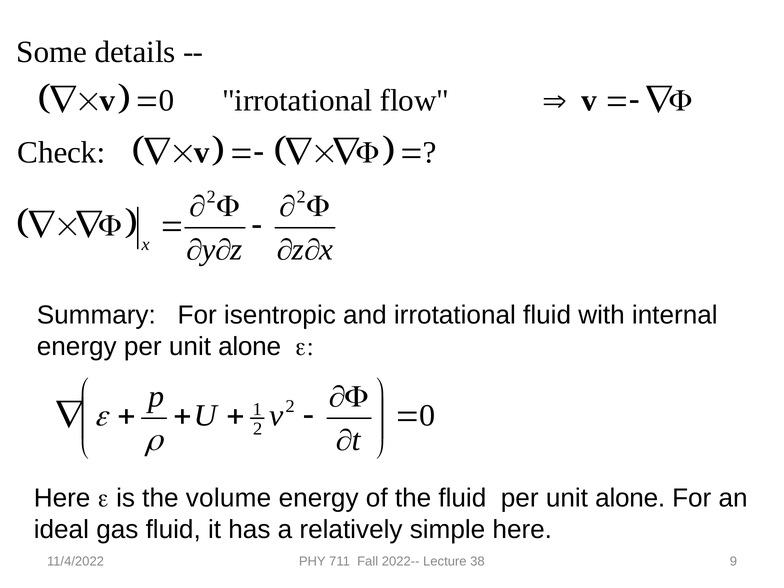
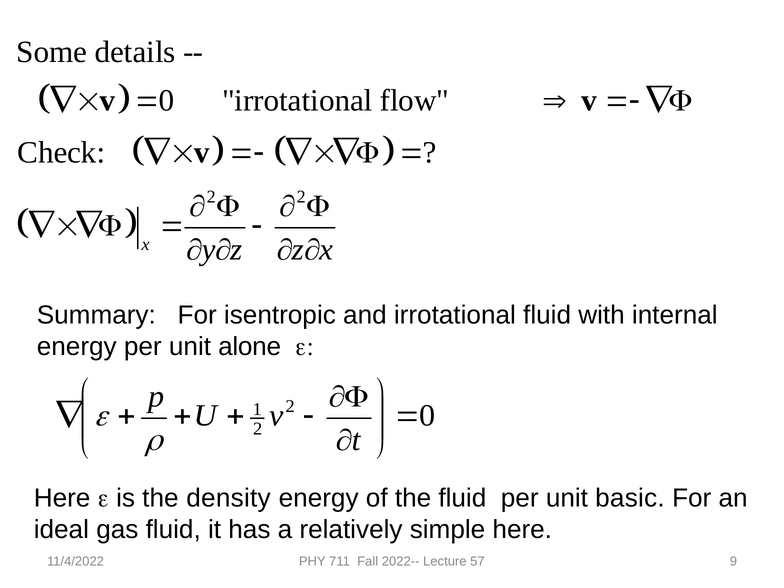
volume: volume -> density (228, 498)
fluid per unit alone: alone -> basic (630, 498)
38: 38 -> 57 (477, 562)
